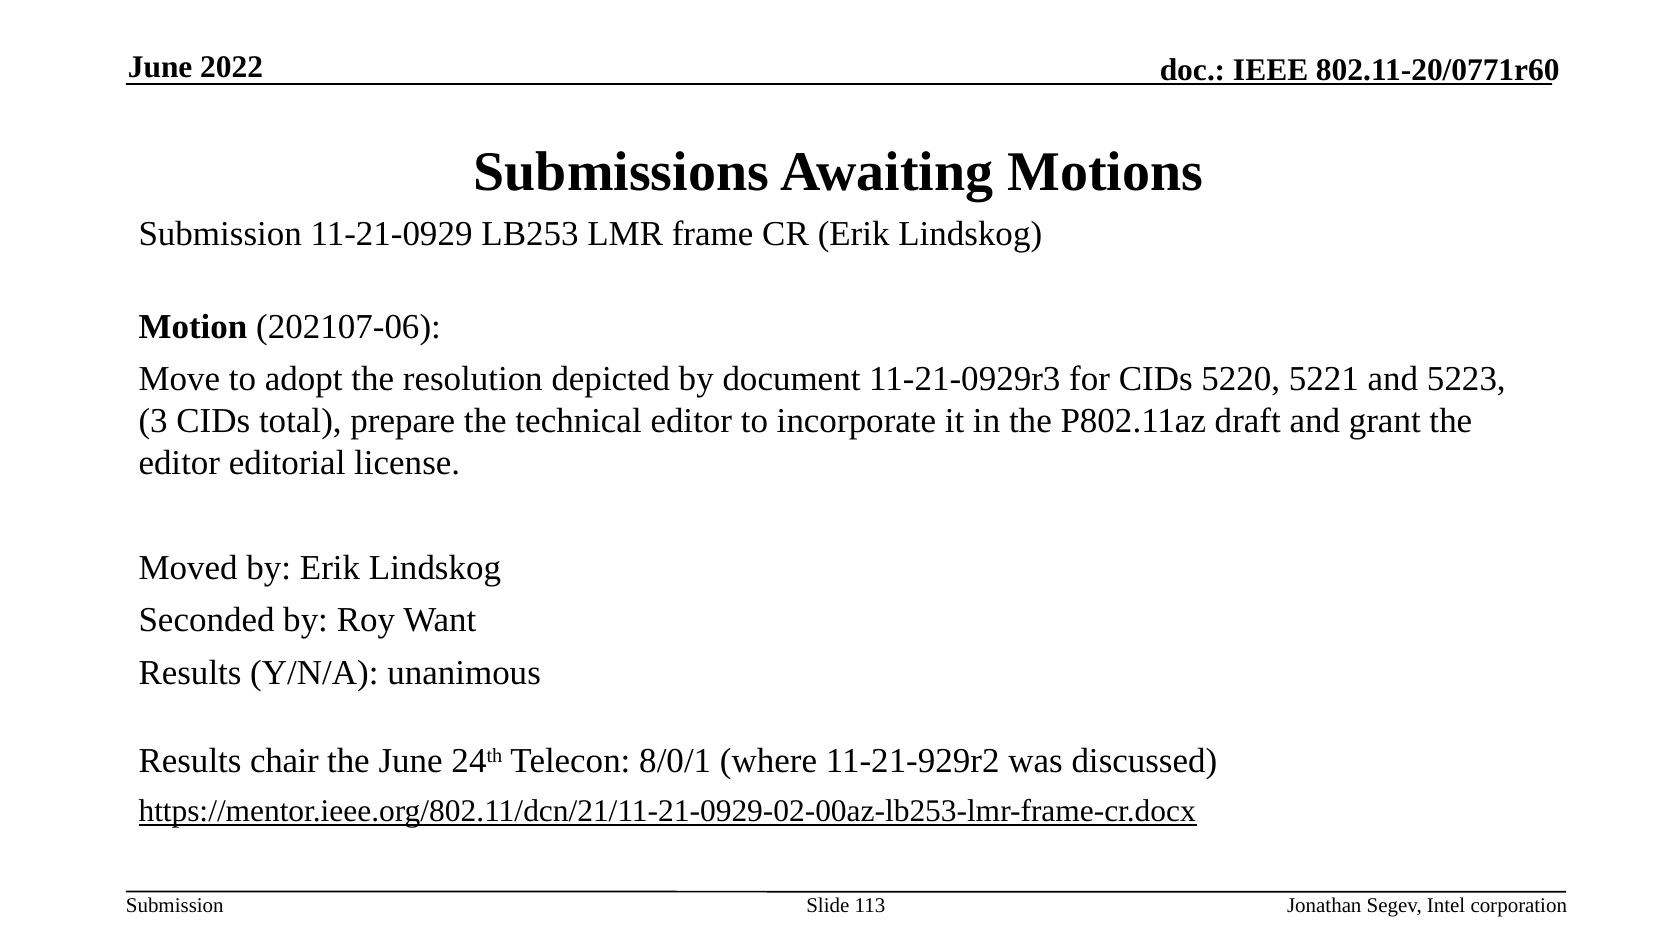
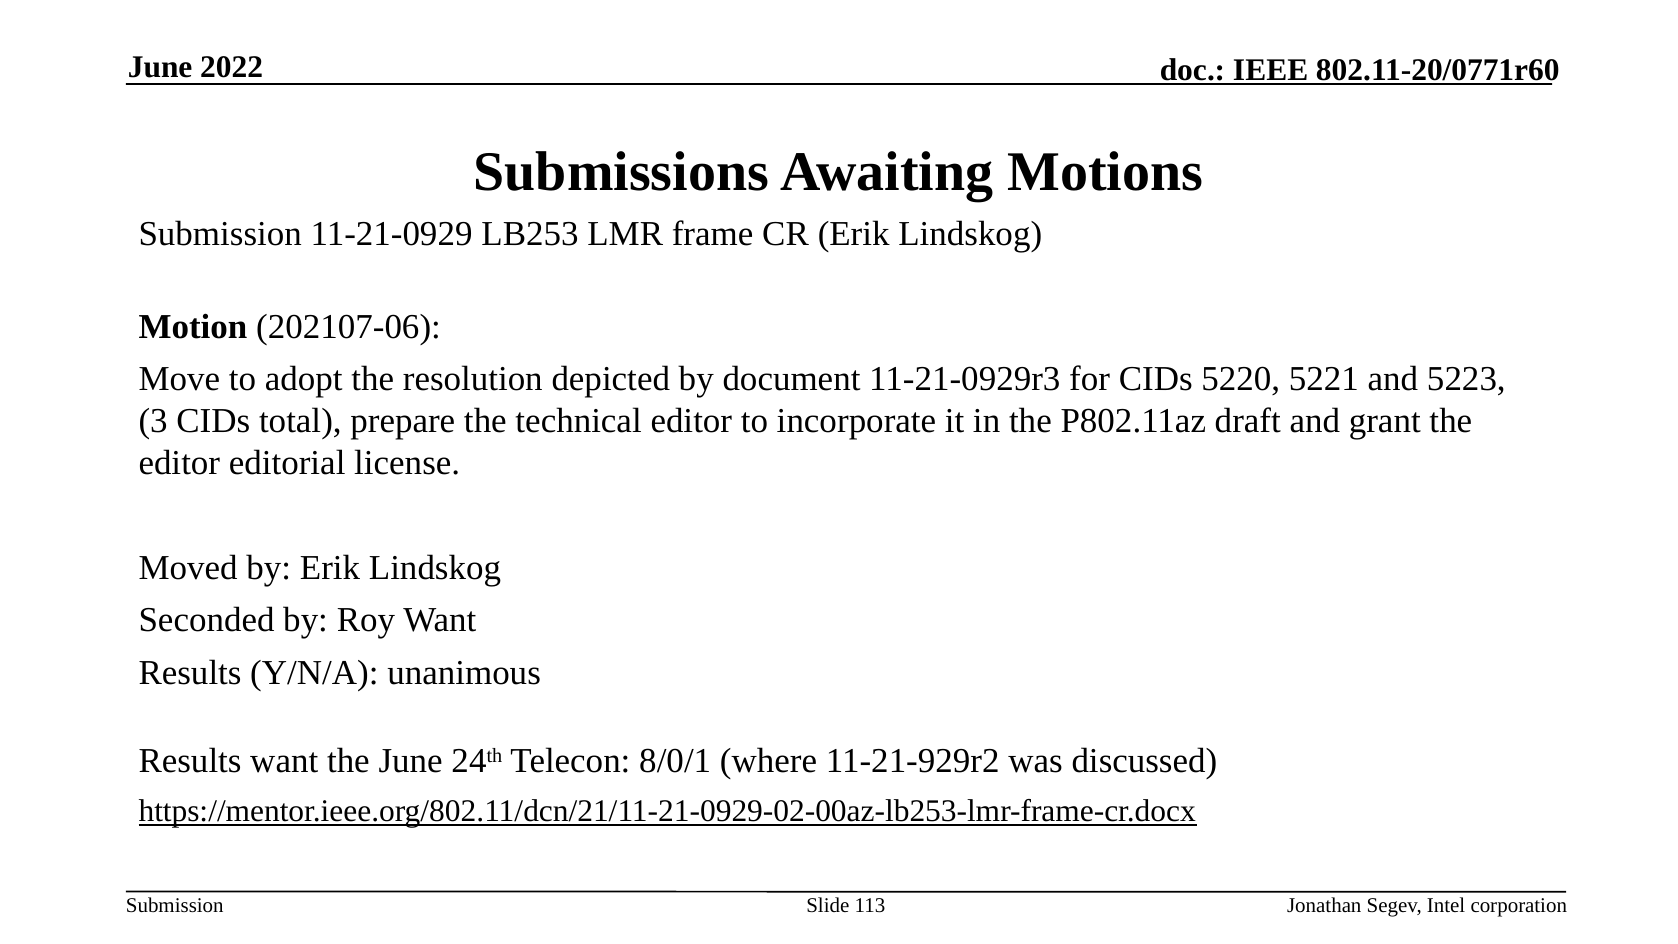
Results chair: chair -> want (284, 761)
